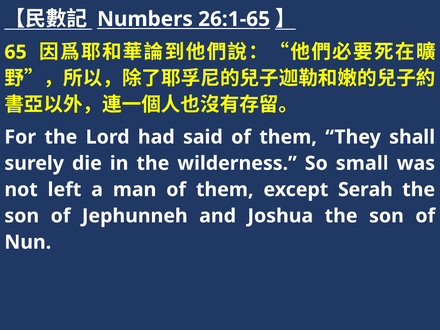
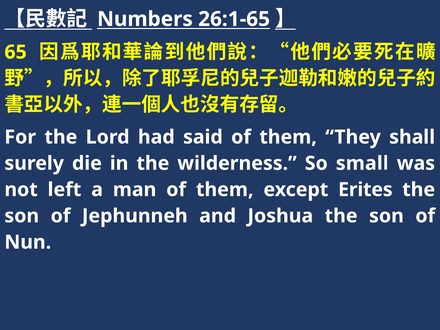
Serah: Serah -> Erites (365, 190)
